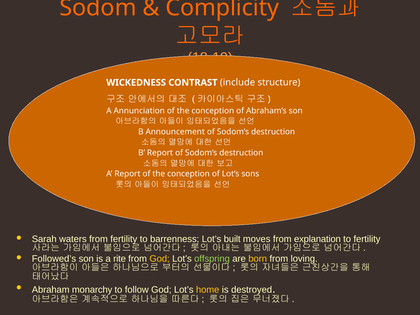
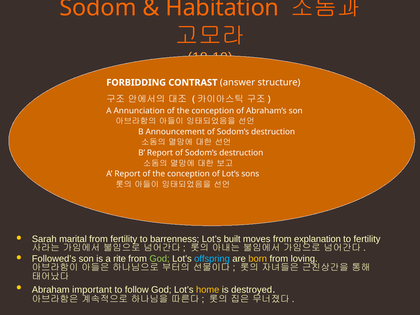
Complicity: Complicity -> Habitation (222, 8)
WICKEDNESS: WICKEDNESS -> FORBIDDING (136, 83)
include: include -> answer (238, 83)
waters: waters -> marital (73, 239)
God colour: yellow -> light green (160, 259)
offspring colour: light green -> light blue (212, 259)
monarchy: monarchy -> important (92, 290)
